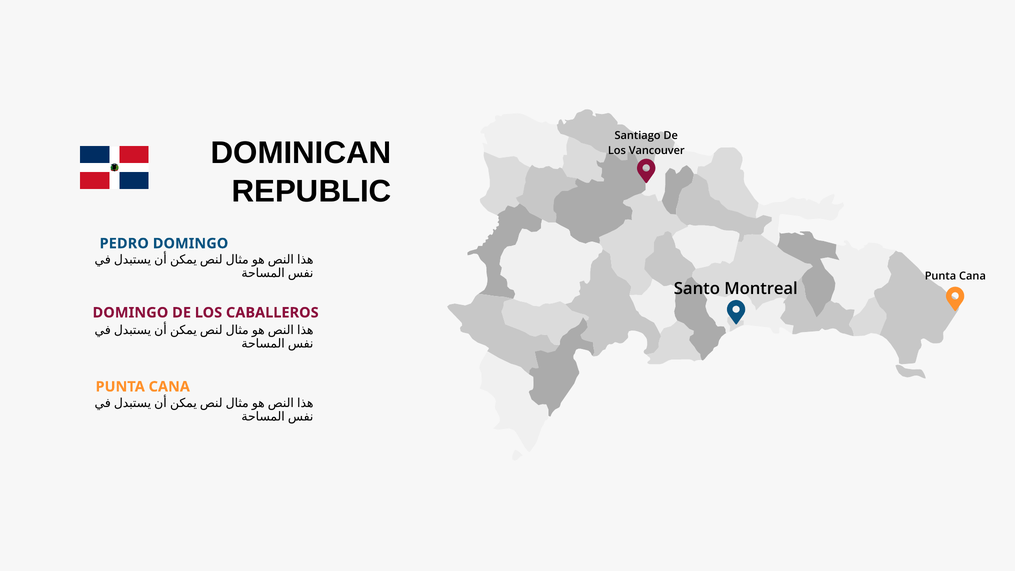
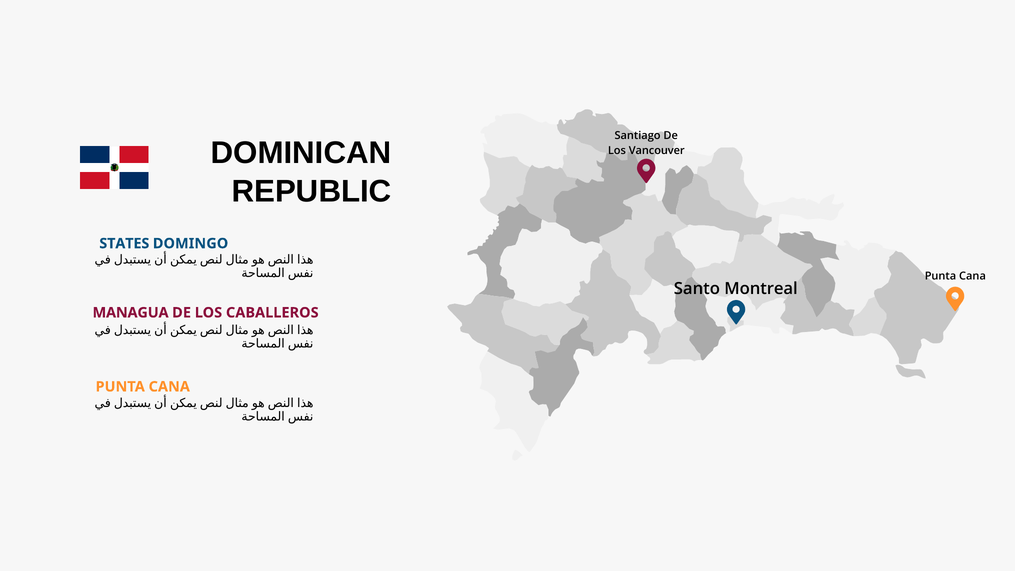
PEDRO: PEDRO -> STATES (124, 243)
DOMINGO: DOMINGO -> MANAGUA (131, 313)
